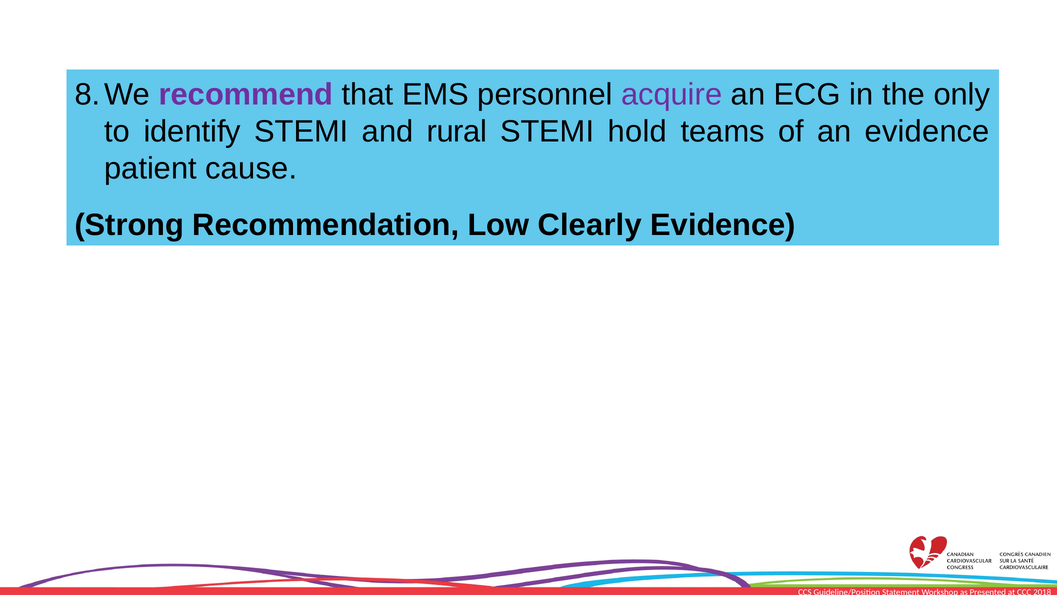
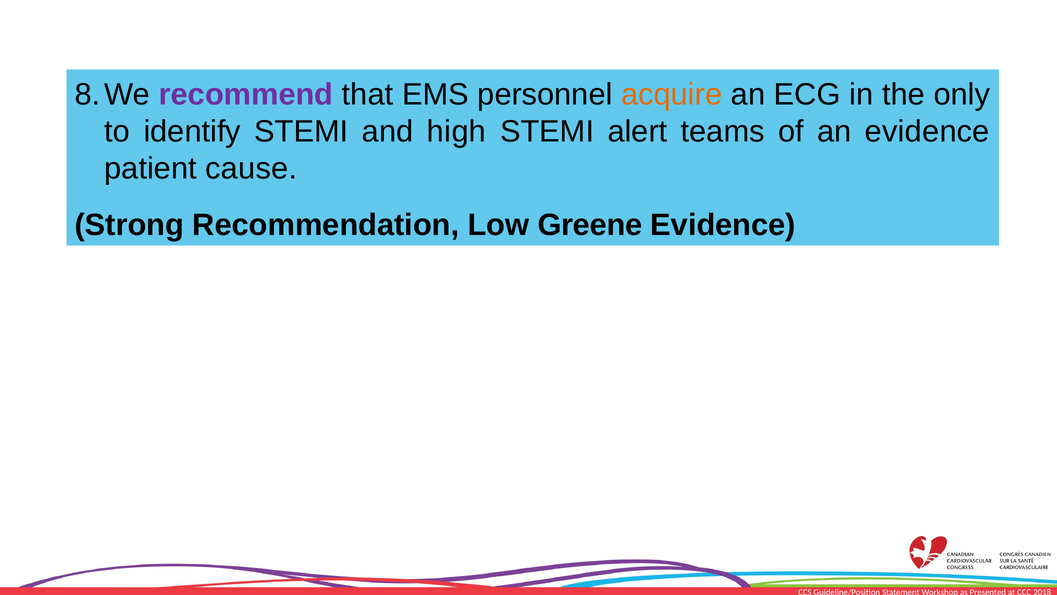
acquire colour: purple -> orange (672, 94)
rural: rural -> high (457, 131)
hold: hold -> alert (637, 131)
Clearly: Clearly -> Greene (590, 225)
